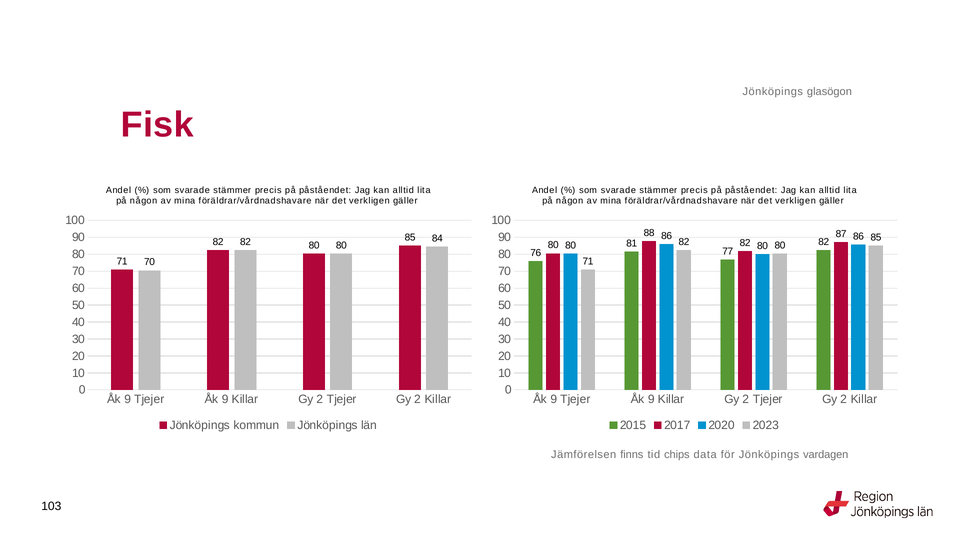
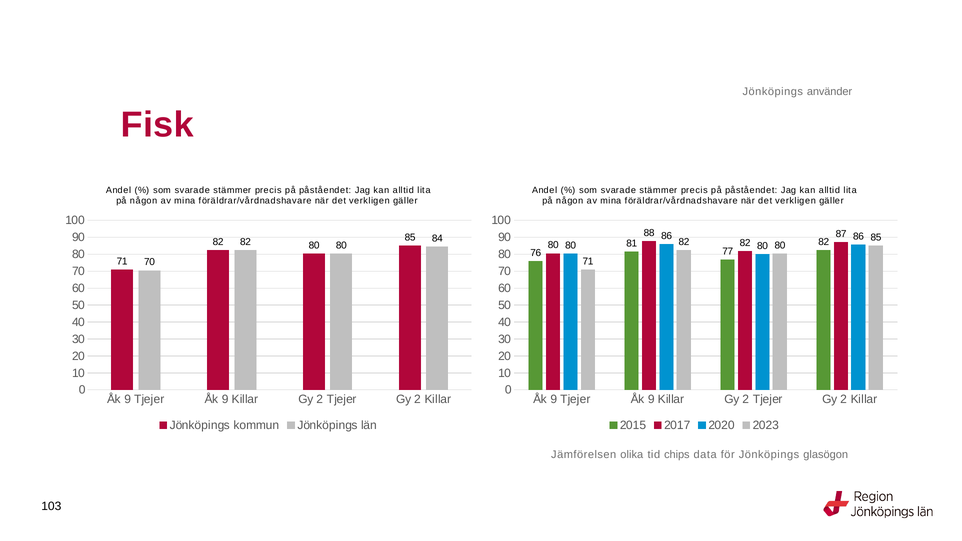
glasögon: glasögon -> använder (830, 91)
finns: finns -> olika (632, 455)
vardagen: vardagen -> glasögon (826, 455)
